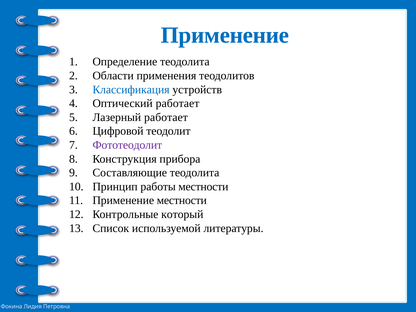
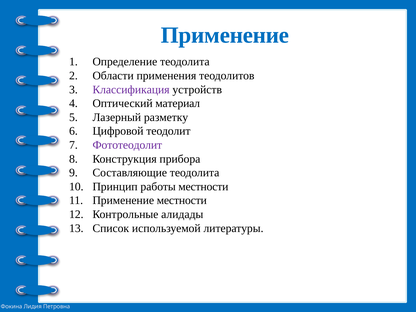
Классификация colour: blue -> purple (131, 90)
Оптический работает: работает -> материал (178, 103)
Лазерный работает: работает -> разметку (166, 117)
который: который -> алидады (182, 214)
